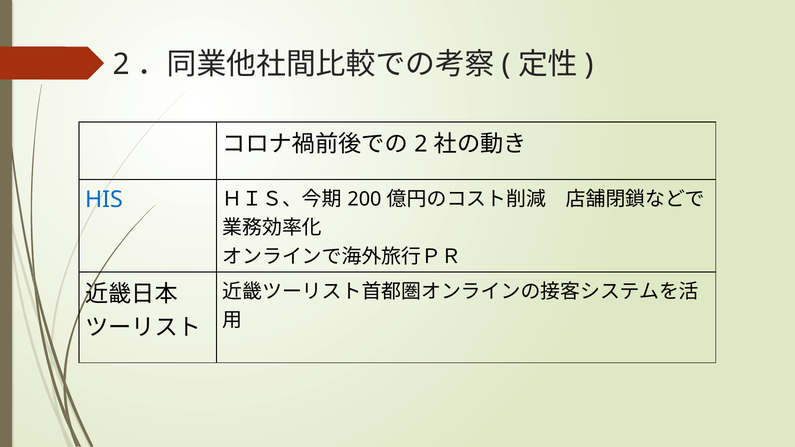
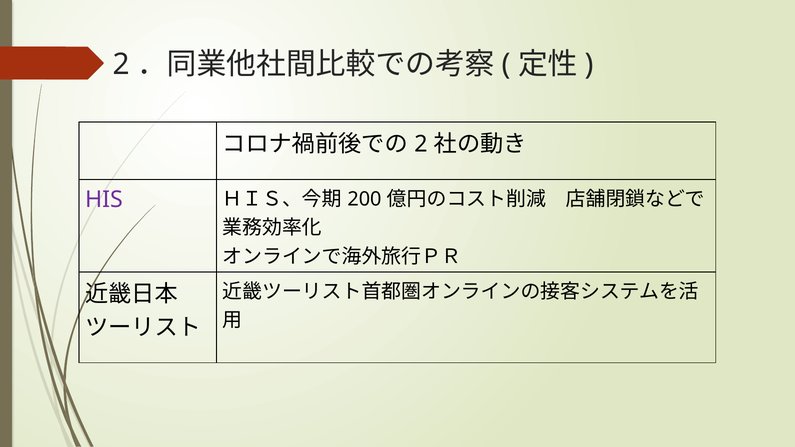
HIS colour: blue -> purple (104, 200)
